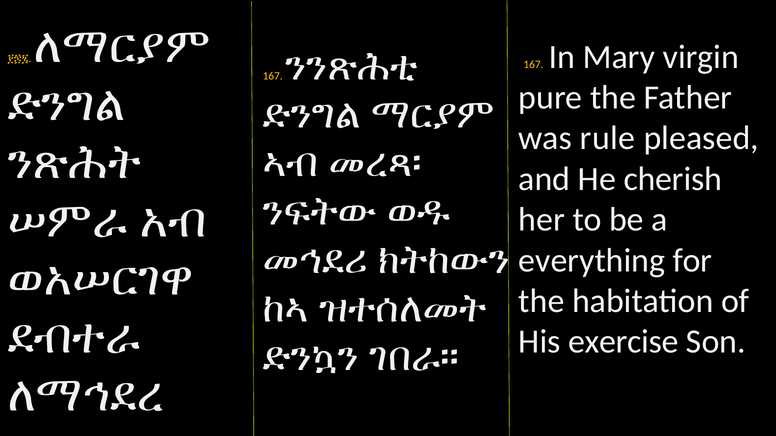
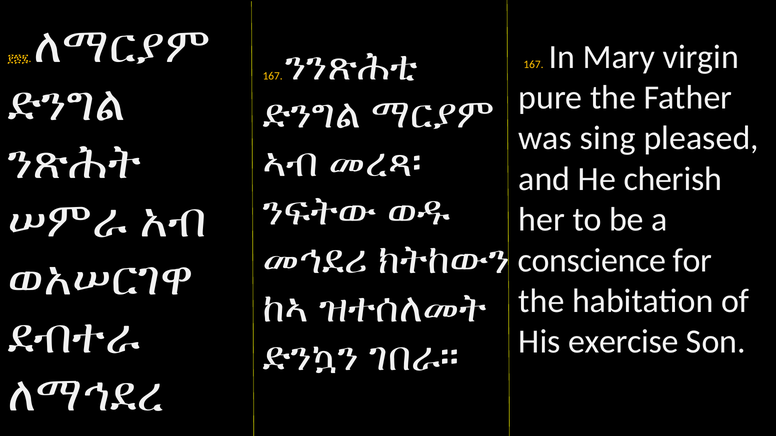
rule: rule -> sing (608, 138)
everything: everything -> conscience (592, 261)
